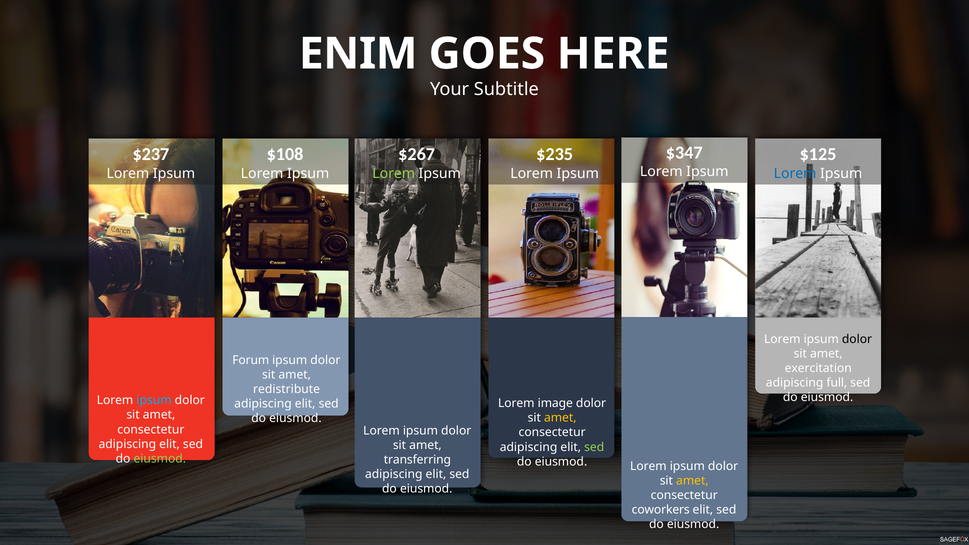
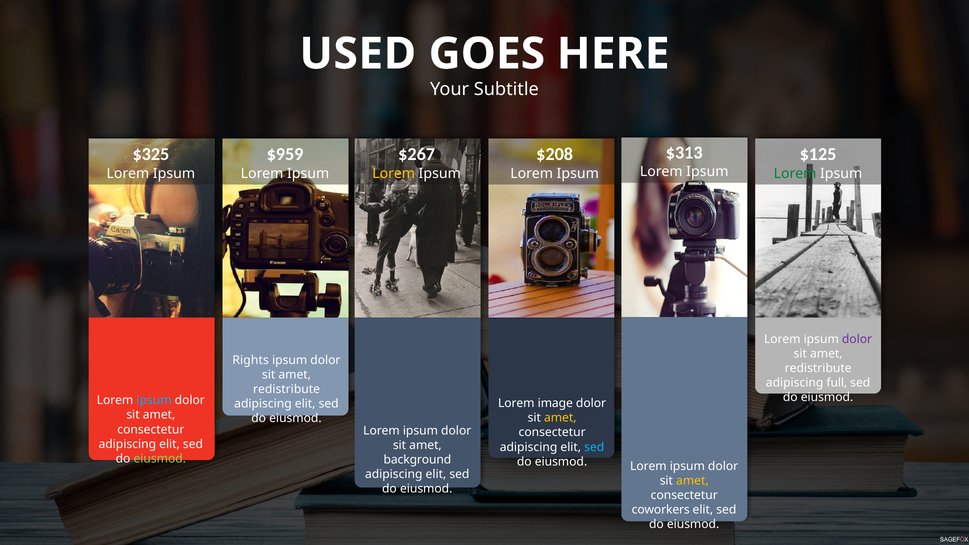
ENIM: ENIM -> USED (358, 54)
$347: $347 -> $313 (684, 153)
$237: $237 -> $325 (151, 154)
$108: $108 -> $959 (285, 154)
$235: $235 -> $208 (555, 154)
Lorem colour: light green -> yellow (394, 173)
Lorem colour: blue -> green (795, 173)
dolor colour: black -> purple (857, 339)
Forum: Forum -> Rights (251, 360)
exercitation: exercitation -> redistribute (818, 368)
sed colour: light green -> light blue (594, 447)
transferring: transferring -> background (417, 460)
